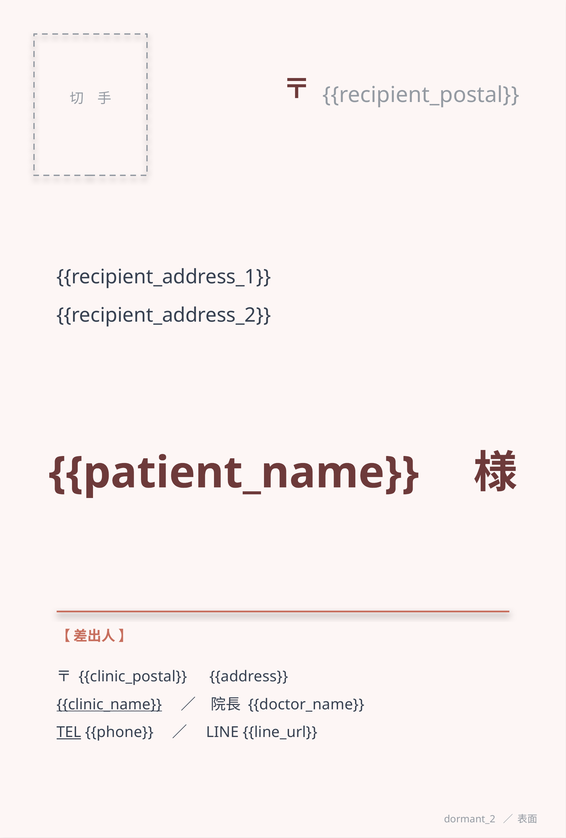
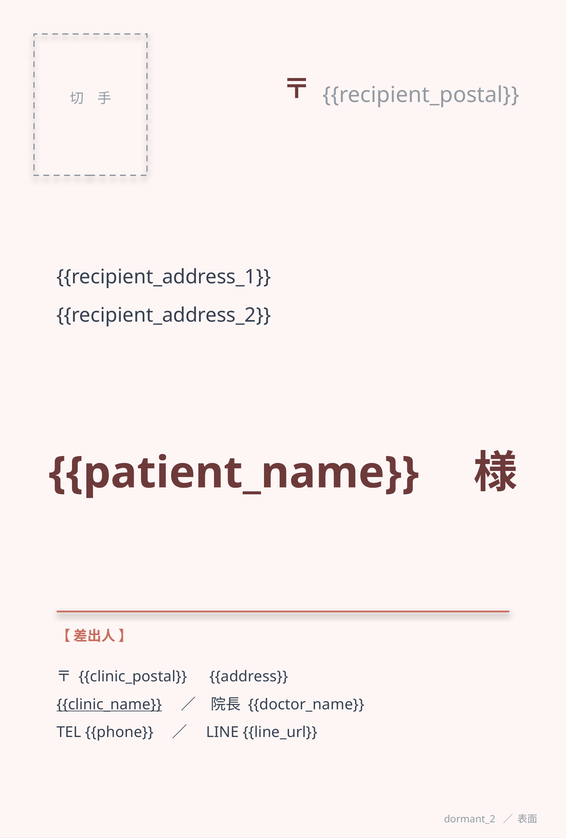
TEL underline: present -> none (69, 732)
